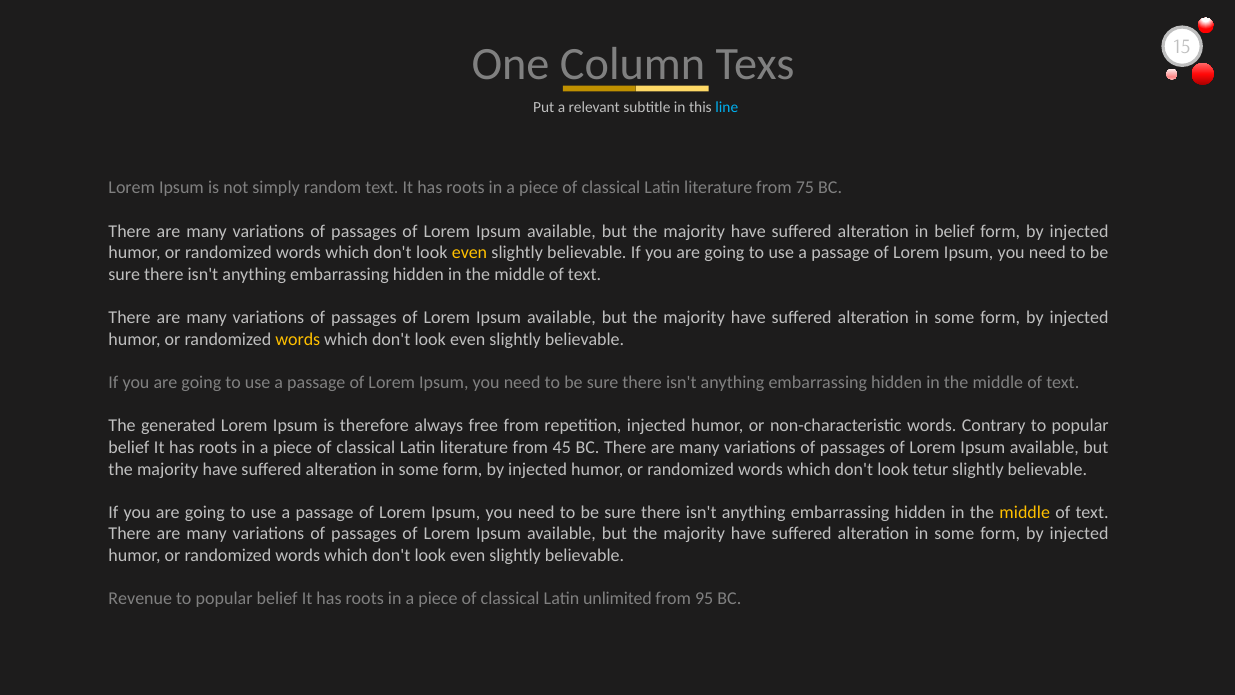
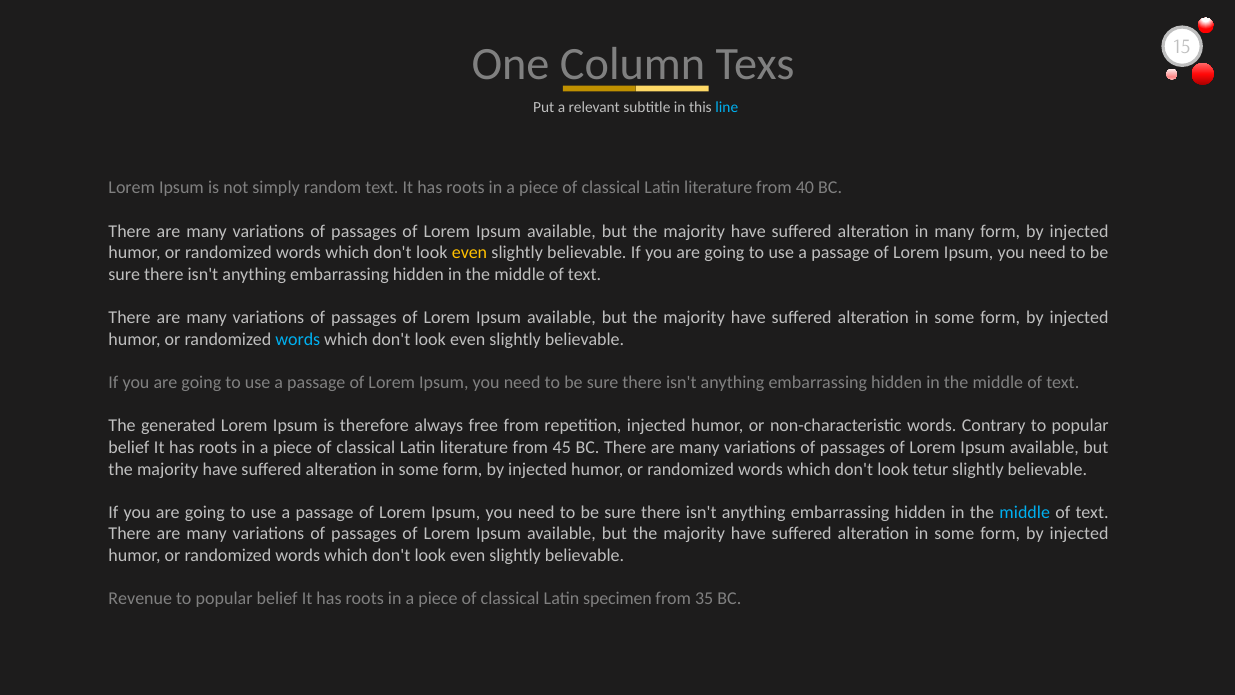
75: 75 -> 40 (805, 188)
in belief: belief -> many (954, 231)
words colour: yellow -> light blue (298, 339)
middle colour: yellow -> light blue (1025, 512)
unlimited: unlimited -> specimen (618, 599)
95: 95 -> 35 (704, 599)
